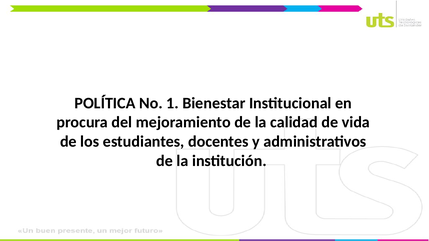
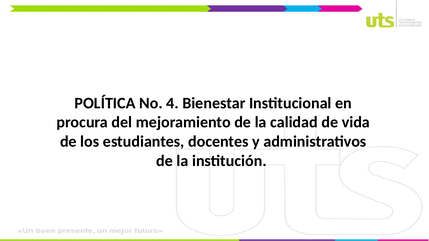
1: 1 -> 4 (173, 103)
